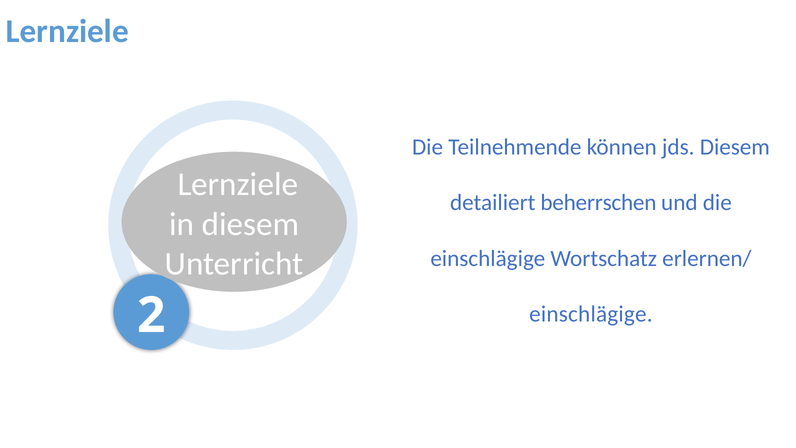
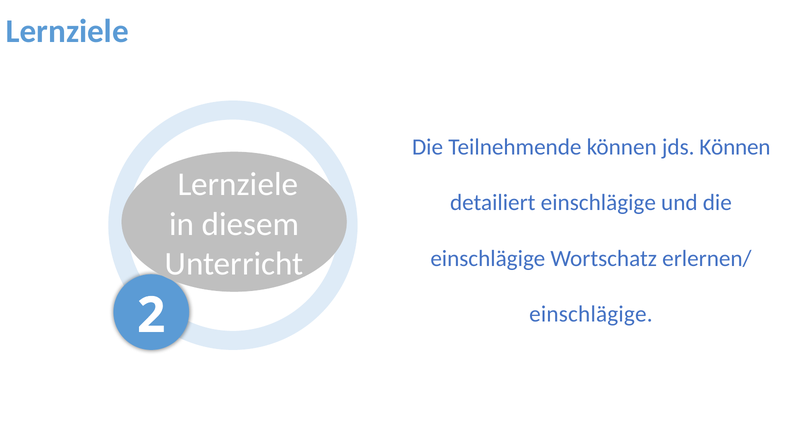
jds Diesem: Diesem -> Können (735, 147)
detailiert beherrschen: beherrschen -> einschlägige (598, 203)
